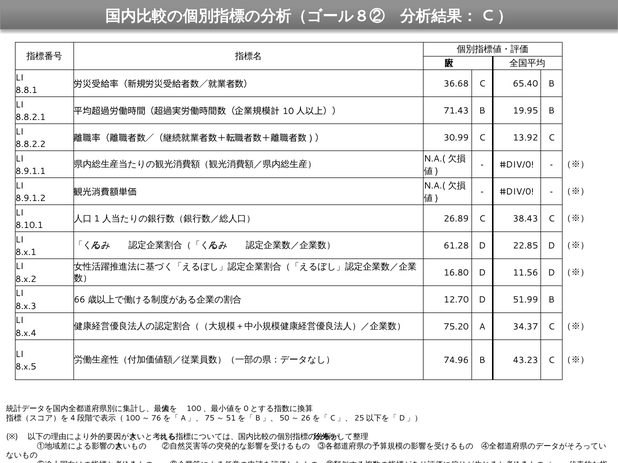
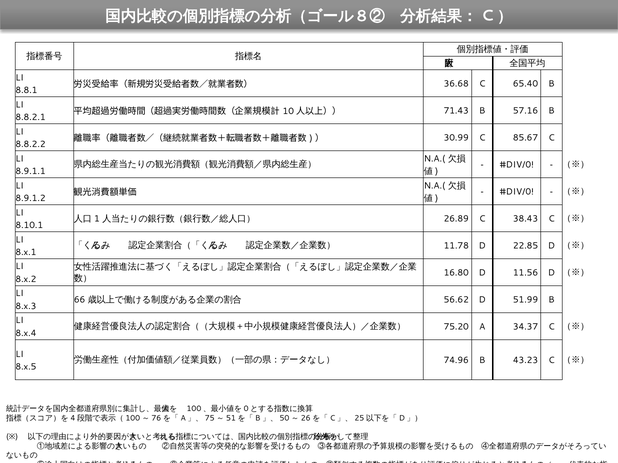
19.95: 19.95 -> 57.16 (526, 111)
13.92: 13.92 -> 85.67 (526, 138)
61.28: 61.28 -> 11.78 (456, 246)
12.70: 12.70 -> 56.62 (456, 300)
